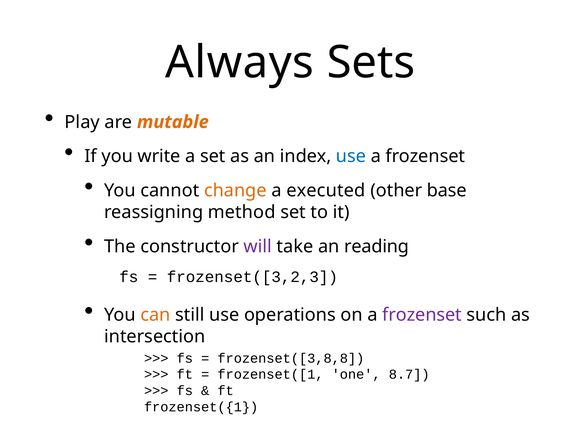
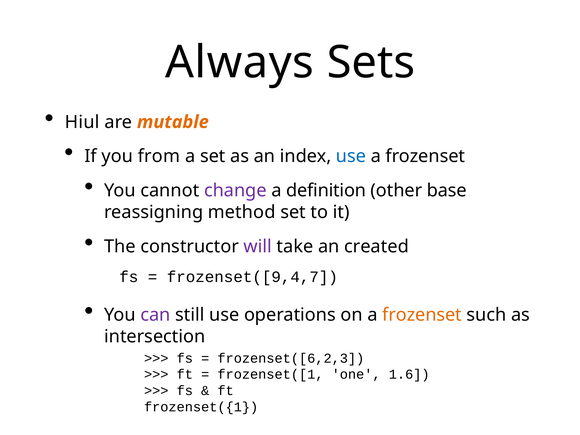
Play: Play -> Hiul (82, 122)
write: write -> from (159, 156)
change colour: orange -> purple (235, 190)
executed: executed -> definition (326, 190)
reading: reading -> created (376, 246)
frozenset([3,2,3: frozenset([3,2,3 -> frozenset([9,4,7 (252, 277)
can colour: orange -> purple (155, 315)
frozenset colour: purple -> orange (422, 315)
frozenset([3,8,8: frozenset([3,8,8 -> frozenset([6,2,3 (291, 358)
8.7: 8.7 -> 1.6 (409, 374)
